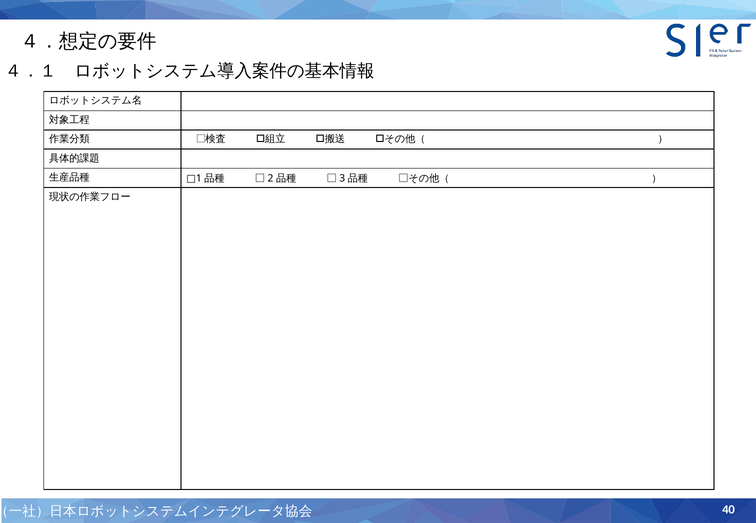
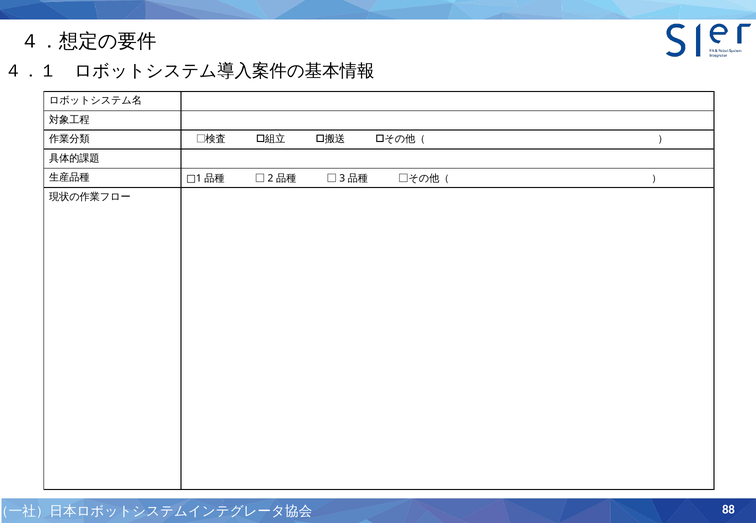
40: 40 -> 88 (729, 510)
